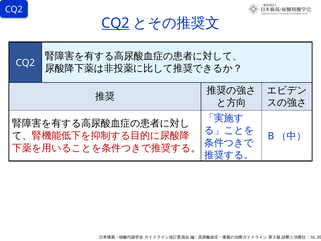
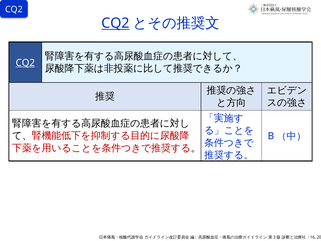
CQ2 underline: none -> present (25, 63)
